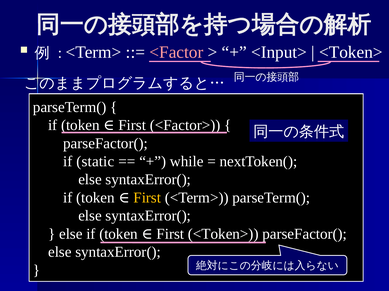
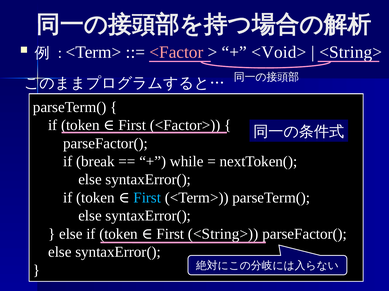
<Input>: <Input> -> <Void> (279, 52)
<Token>: <Token> -> <String> (351, 52)
static: static -> break (95, 162)
First colour: yellow -> light blue (147, 198)
First <Token>: <Token> -> <String> (223, 234)
